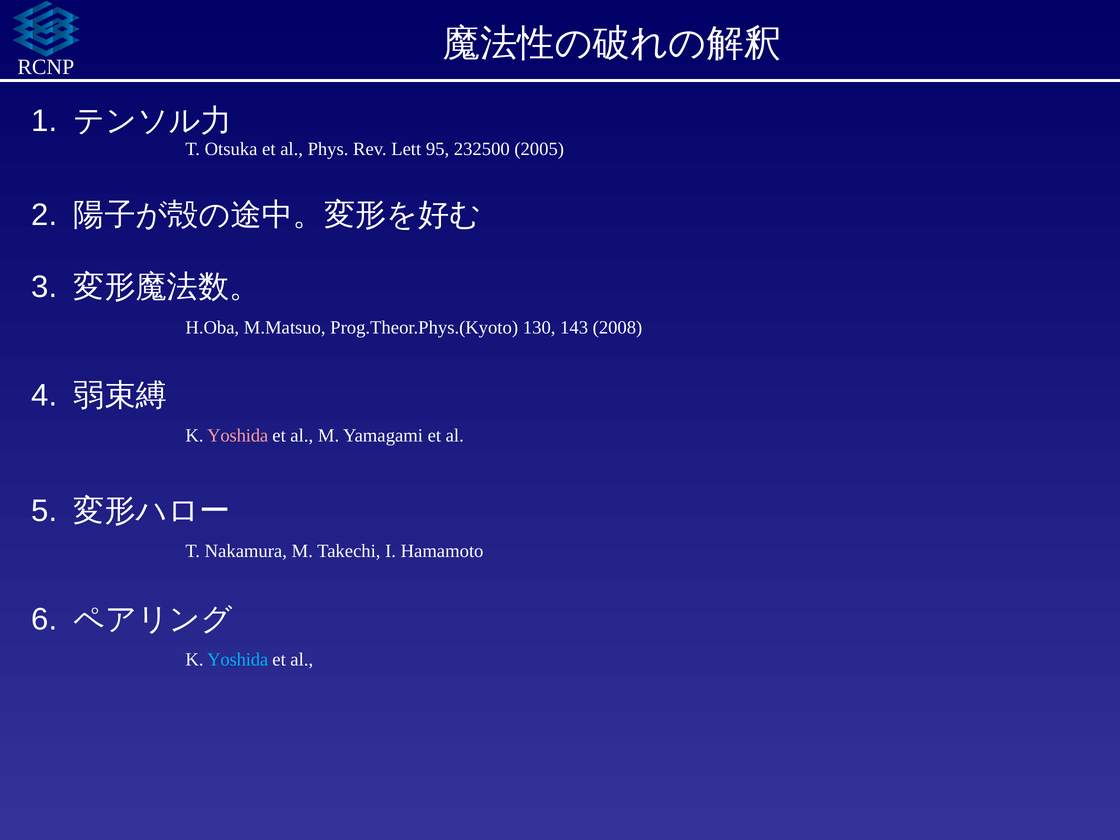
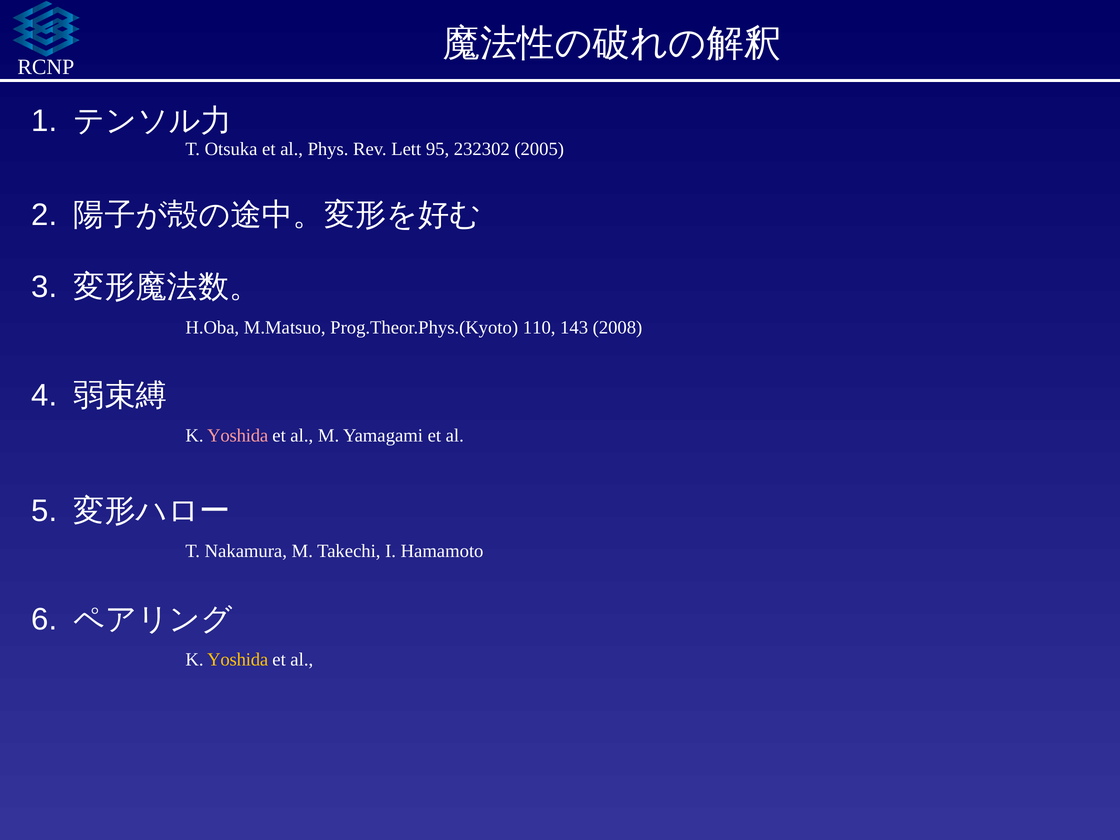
232500: 232500 -> 232302 (482, 149)
130: 130 -> 110 (539, 327)
Yoshida colour: light blue -> yellow (238, 659)
